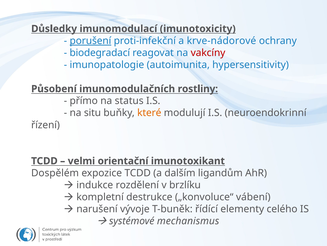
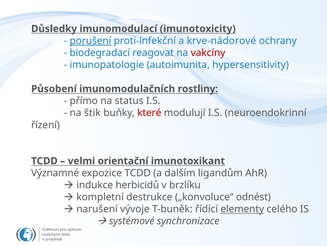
situ: situ -> štik (92, 113)
které colour: orange -> red (149, 113)
Dospělém: Dospělém -> Významné (55, 173)
rozdělení: rozdělení -> herbicidů (137, 185)
vábení: vábení -> odnést (253, 196)
elementy underline: none -> present (242, 208)
mechanismus: mechanismus -> synchronizace (188, 220)
